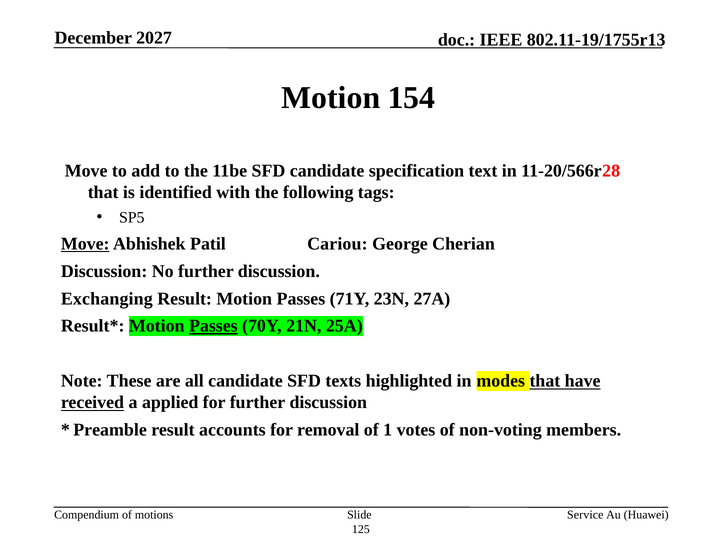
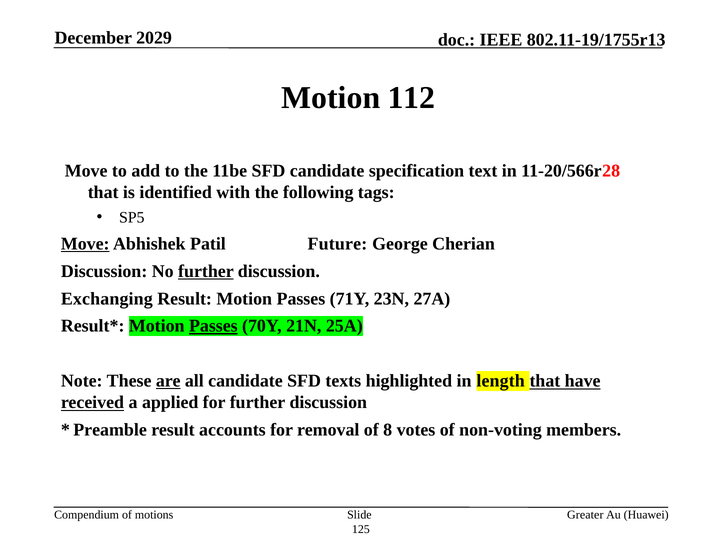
2027: 2027 -> 2029 (154, 38)
154: 154 -> 112 (411, 98)
Cariou: Cariou -> Future (337, 244)
further underline: none -> present (206, 271)
are underline: none -> present (168, 381)
modes: modes -> length (501, 381)
1: 1 -> 8 (388, 430)
Service: Service -> Greater (585, 515)
